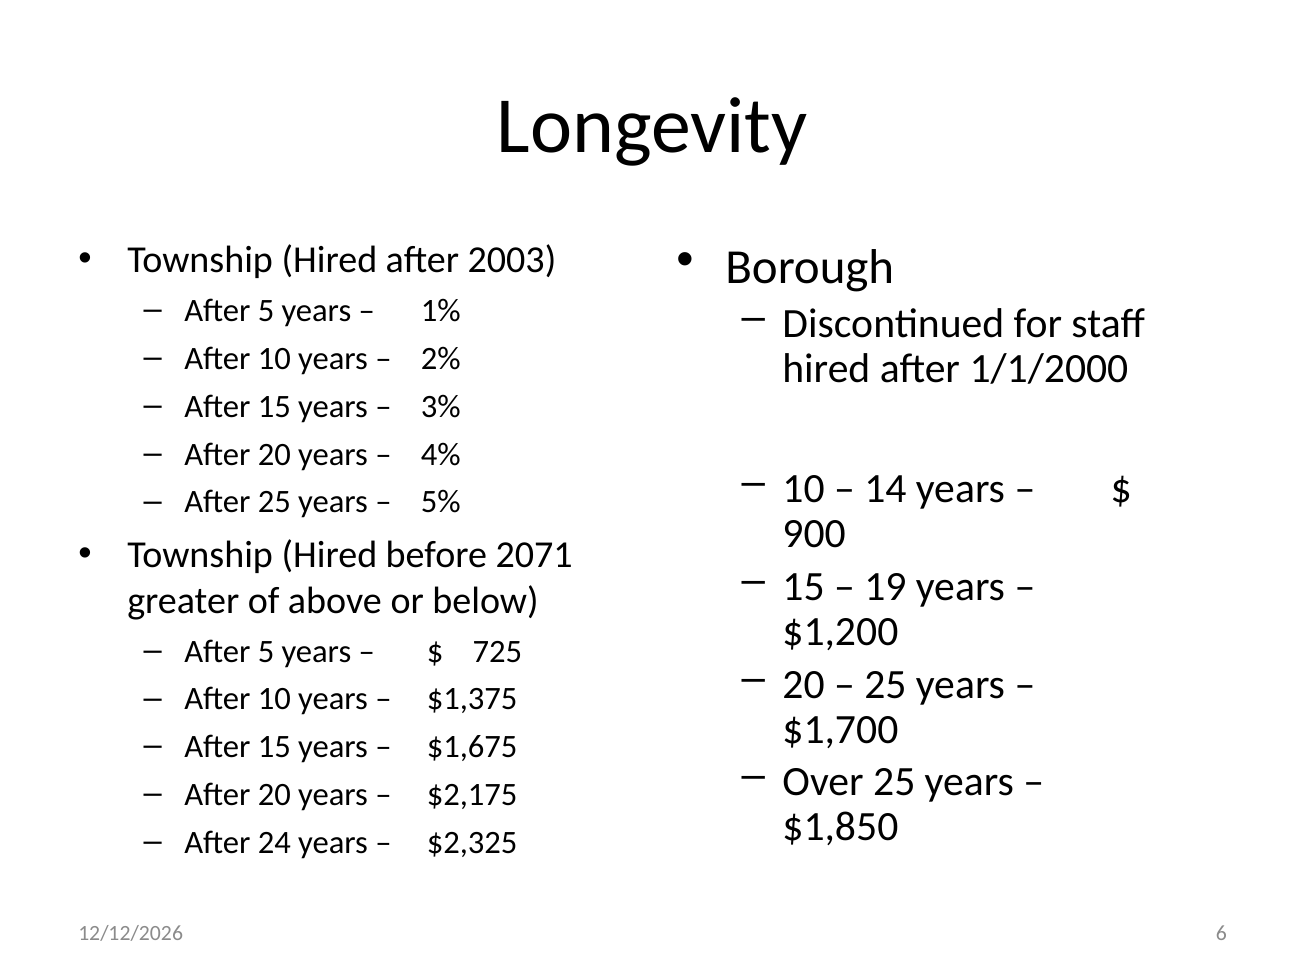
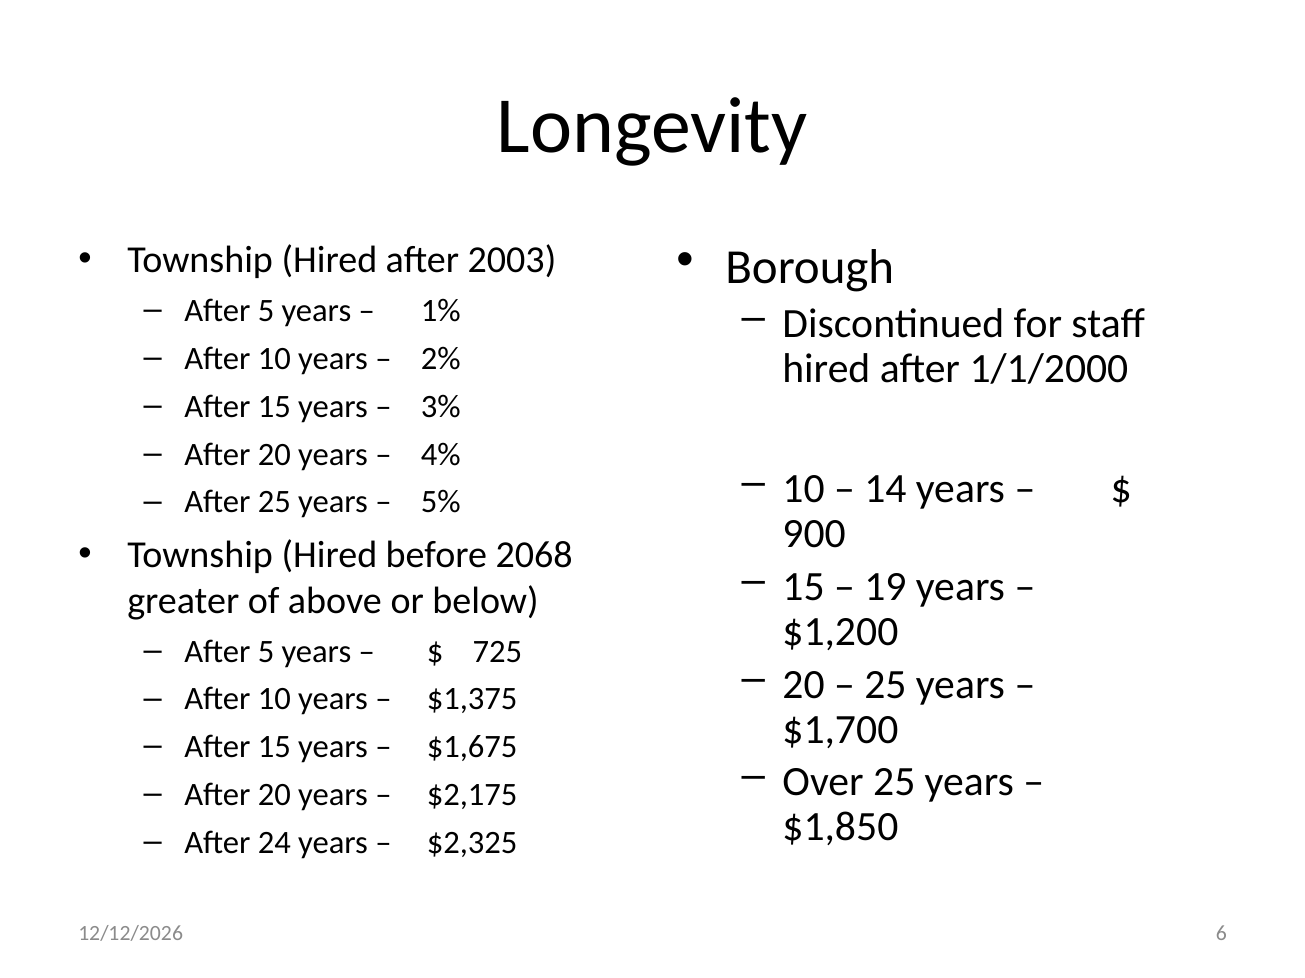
2071: 2071 -> 2068 (534, 555)
